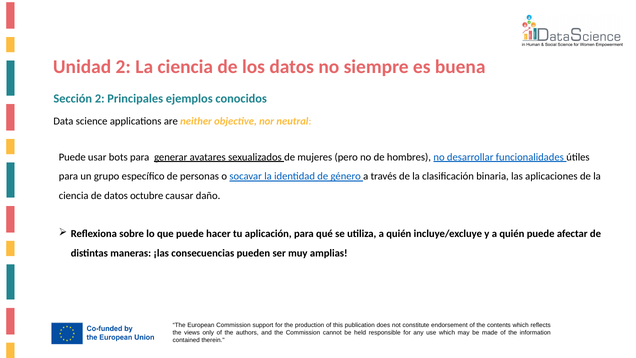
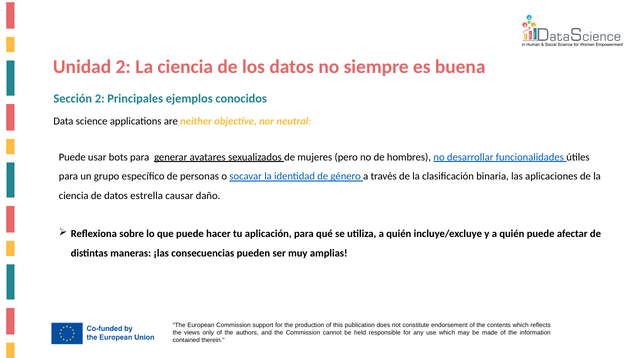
octubre: octubre -> estrella (147, 196)
